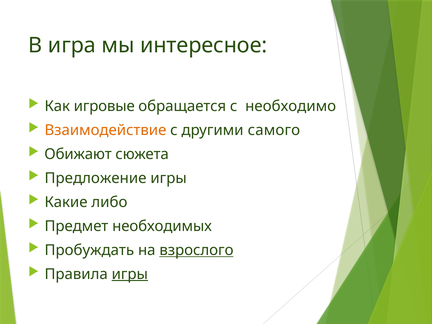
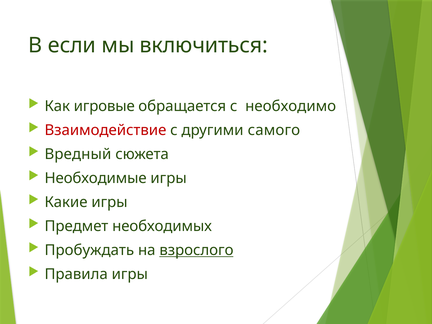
игра: игра -> если (72, 45)
интересное: интересное -> включиться (204, 45)
Взаимодействие colour: orange -> red (105, 130)
Обижают: Обижают -> Вредный (78, 154)
Предложение: Предложение -> Необходимые (96, 178)
Какие либо: либо -> игры (109, 202)
игры underline: present -> none (130, 274)
